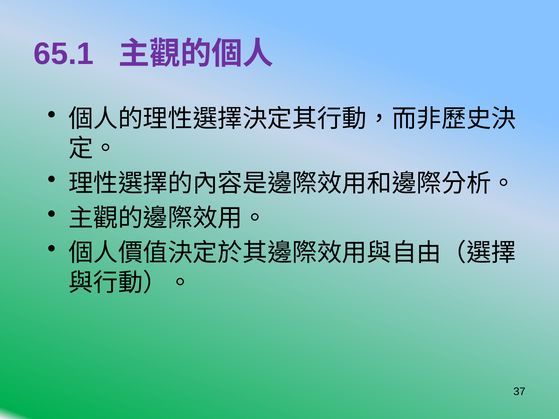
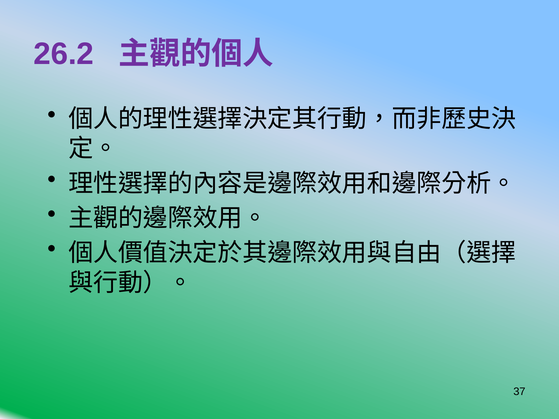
65.1: 65.1 -> 26.2 (64, 54)
